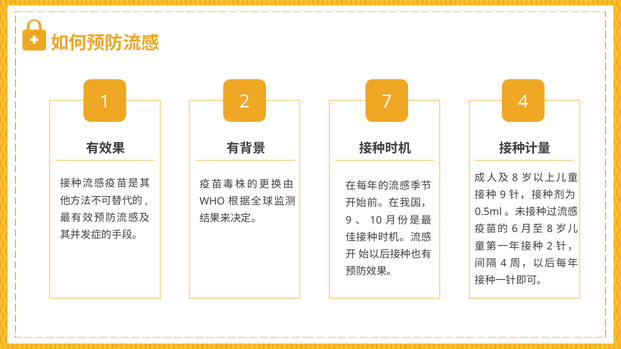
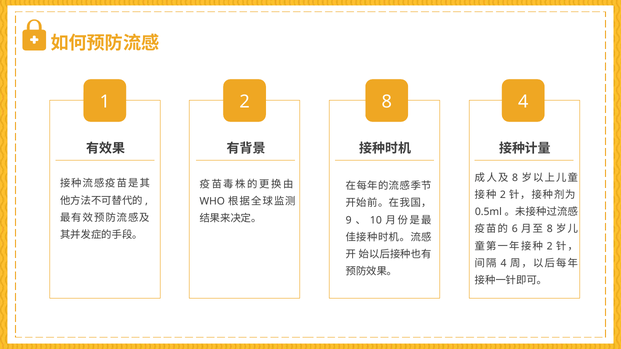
2 7: 7 -> 8 (387, 102)
9: 9 -> 2 (503, 195)
